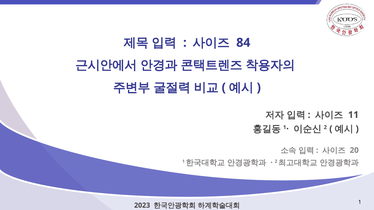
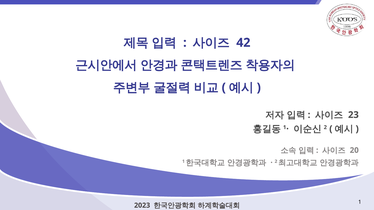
84: 84 -> 42 (243, 43)
11: 11 -> 23 (353, 115)
